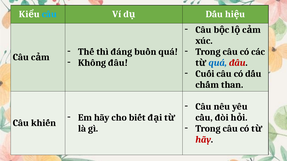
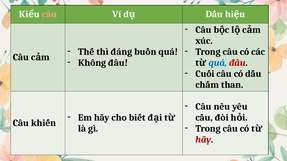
câu colour: light blue -> pink (49, 14)
